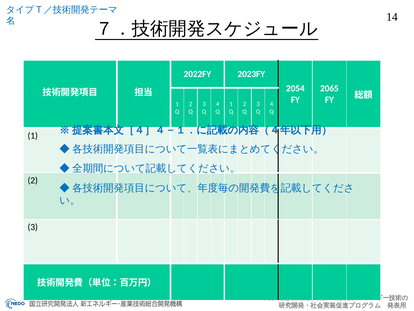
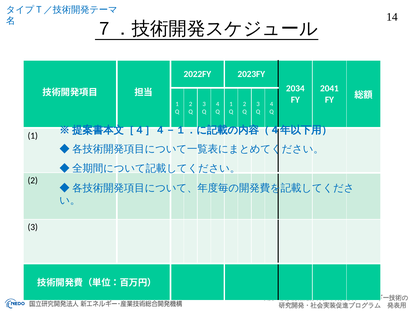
2054: 2054 -> 2034 (295, 88)
2065: 2065 -> 2041 (329, 88)
